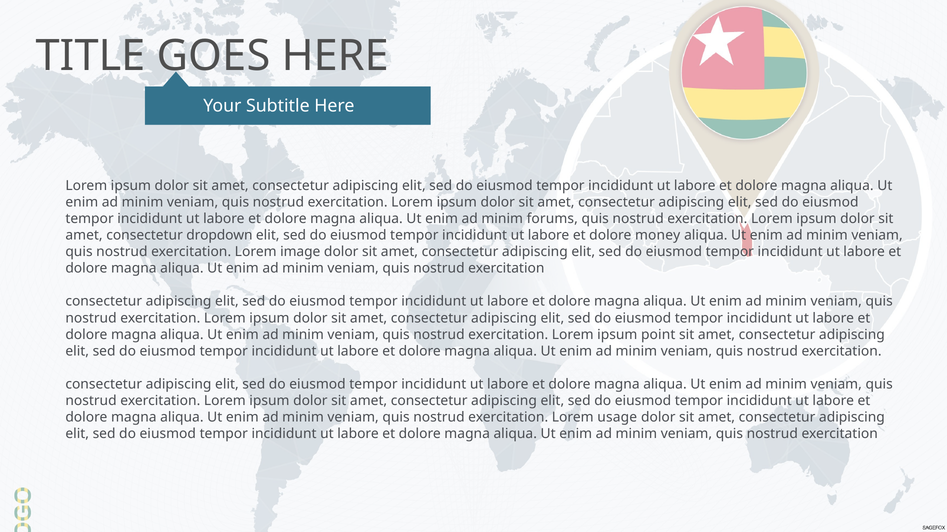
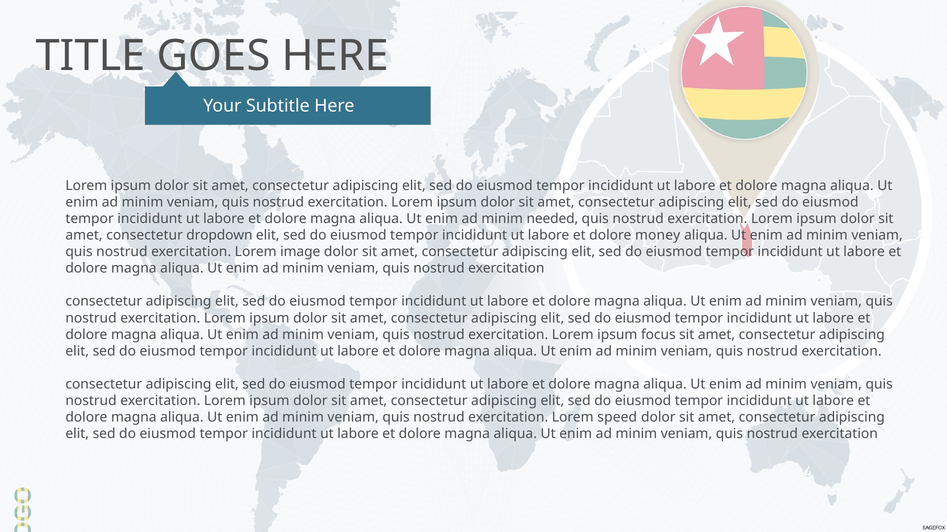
forums: forums -> needed (552, 219)
point: point -> focus (658, 335)
usage: usage -> speed (617, 418)
